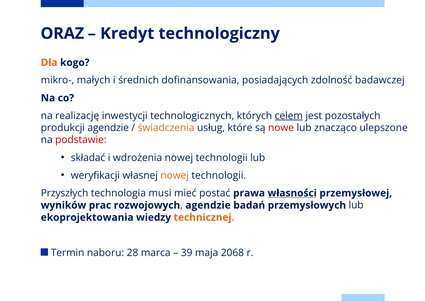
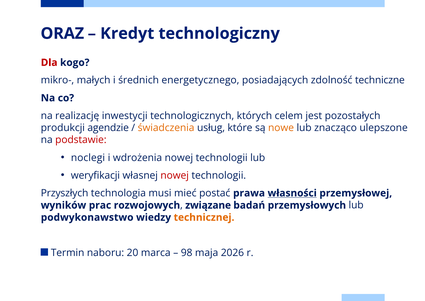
Dla colour: orange -> red (49, 62)
dofinansowania: dofinansowania -> energetycznego (200, 80)
badawczej: badawczej -> techniczne (380, 80)
celem underline: present -> none (289, 116)
nowe colour: red -> orange (281, 128)
składać: składać -> noclegi (88, 158)
nowej colour: orange -> red (175, 175)
rozwojowych agendzie: agendzie -> związane (208, 205)
ekoprojektowania: ekoprojektowania -> podwykonawstwo (87, 217)
28: 28 -> 20 (133, 253)
39: 39 -> 98 (187, 253)
2068: 2068 -> 2026 (232, 253)
